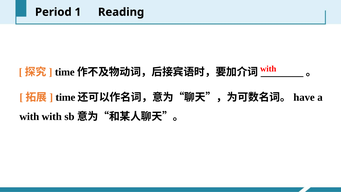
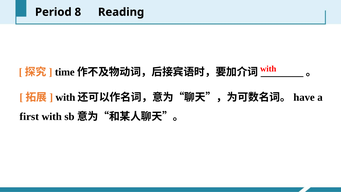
1: 1 -> 8 (78, 12)
time: time -> with (65, 97)
with: with -> first (29, 116)
